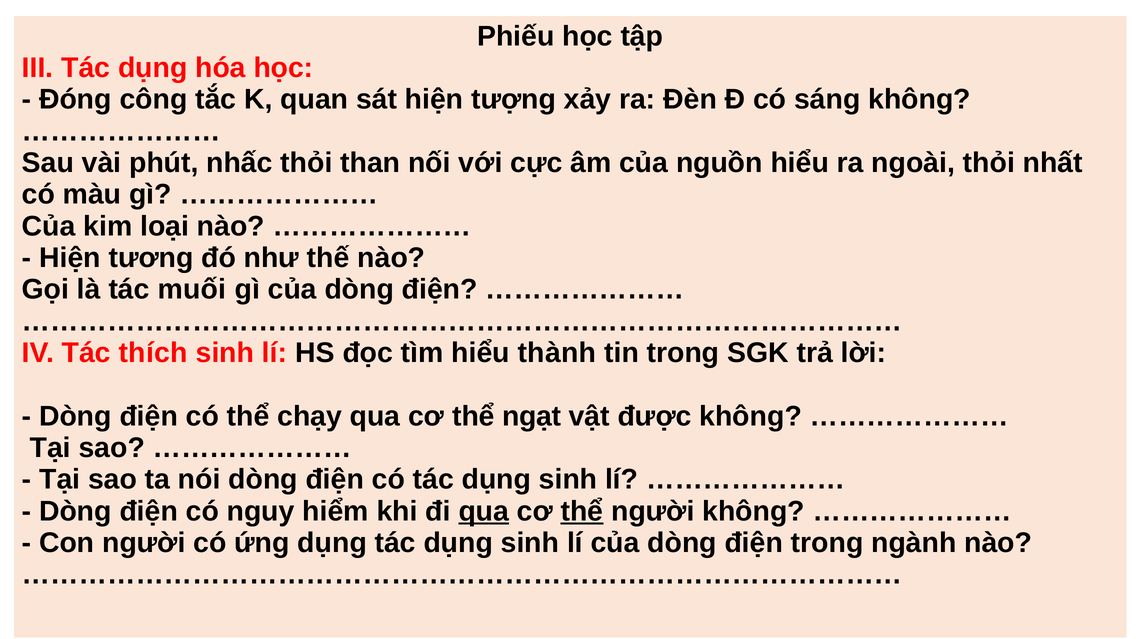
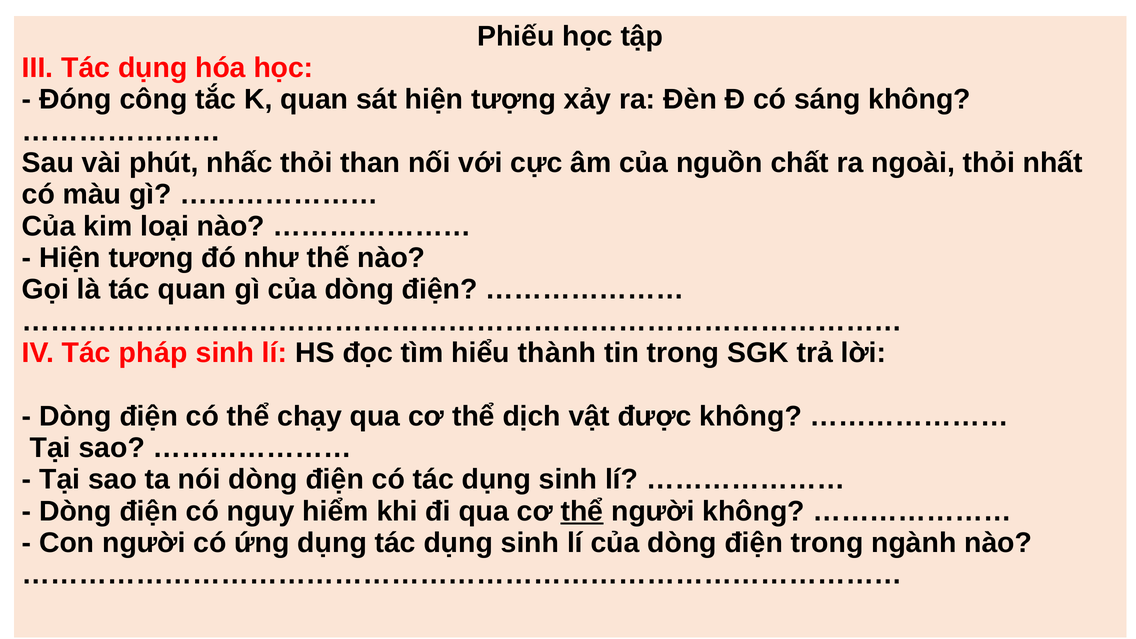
nguồn hiểu: hiểu -> chất (800, 163)
tác muối: muối -> quan (192, 290)
thích: thích -> pháp (153, 353)
ngạt: ngạt -> dịch (532, 416)
qua underline: present -> none (484, 511)
